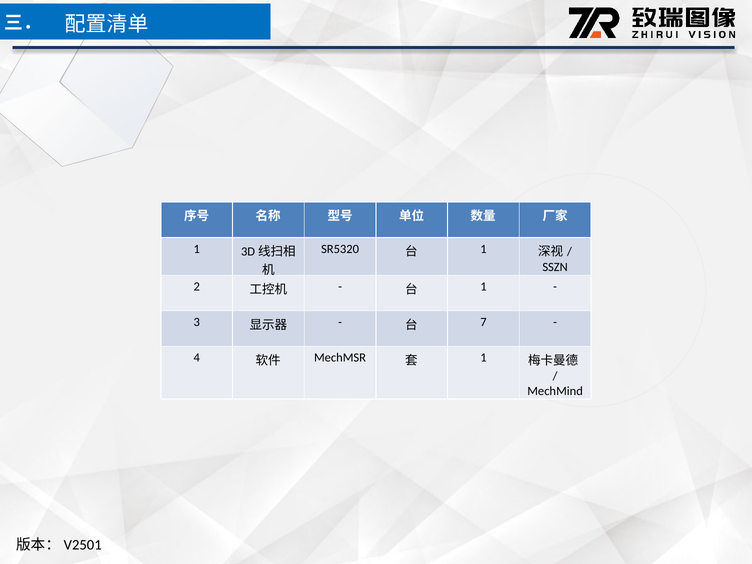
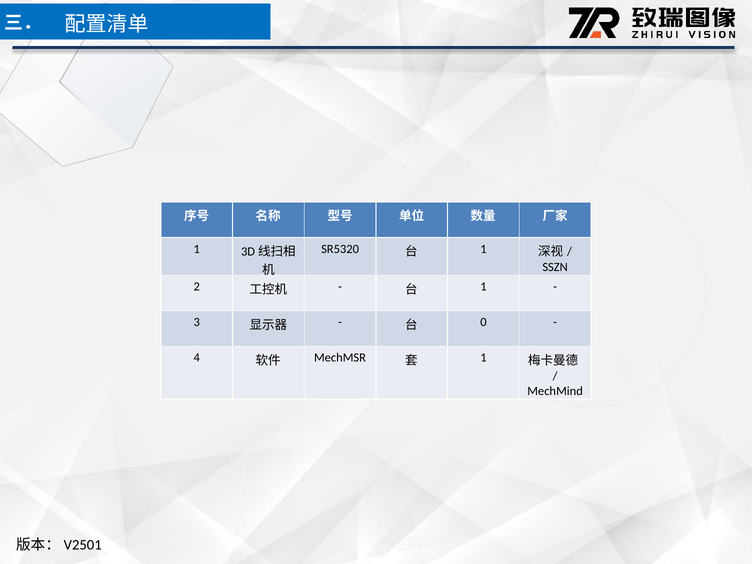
7: 7 -> 0 (483, 322)
